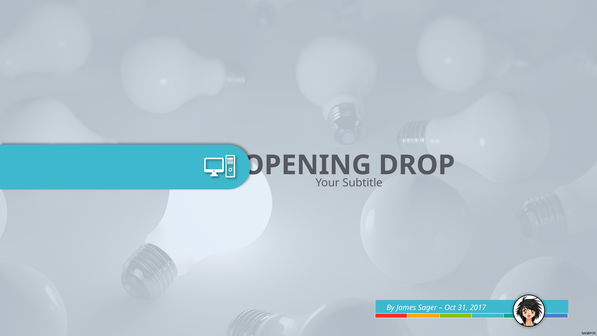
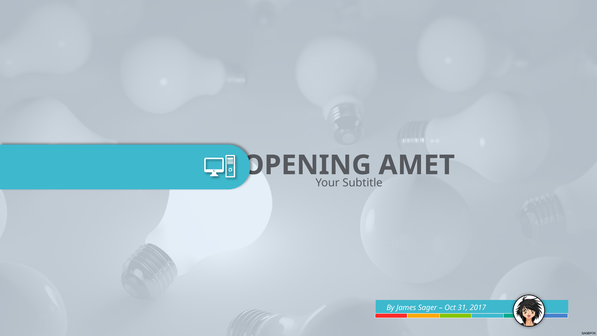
DROP: DROP -> AMET (417, 165)
